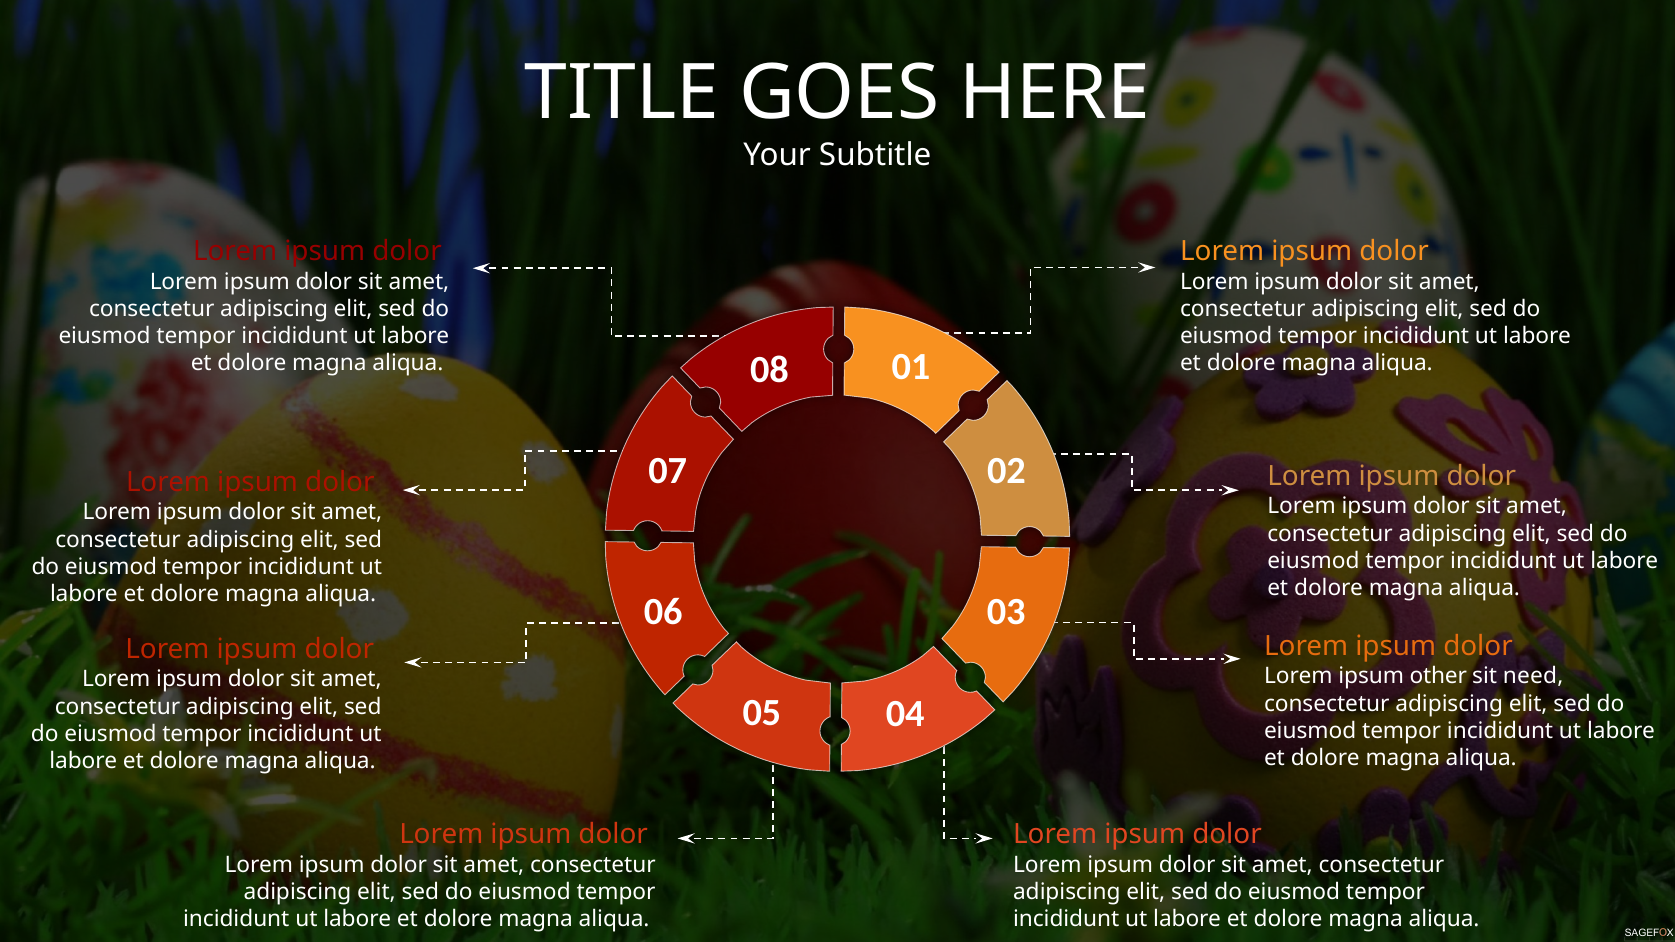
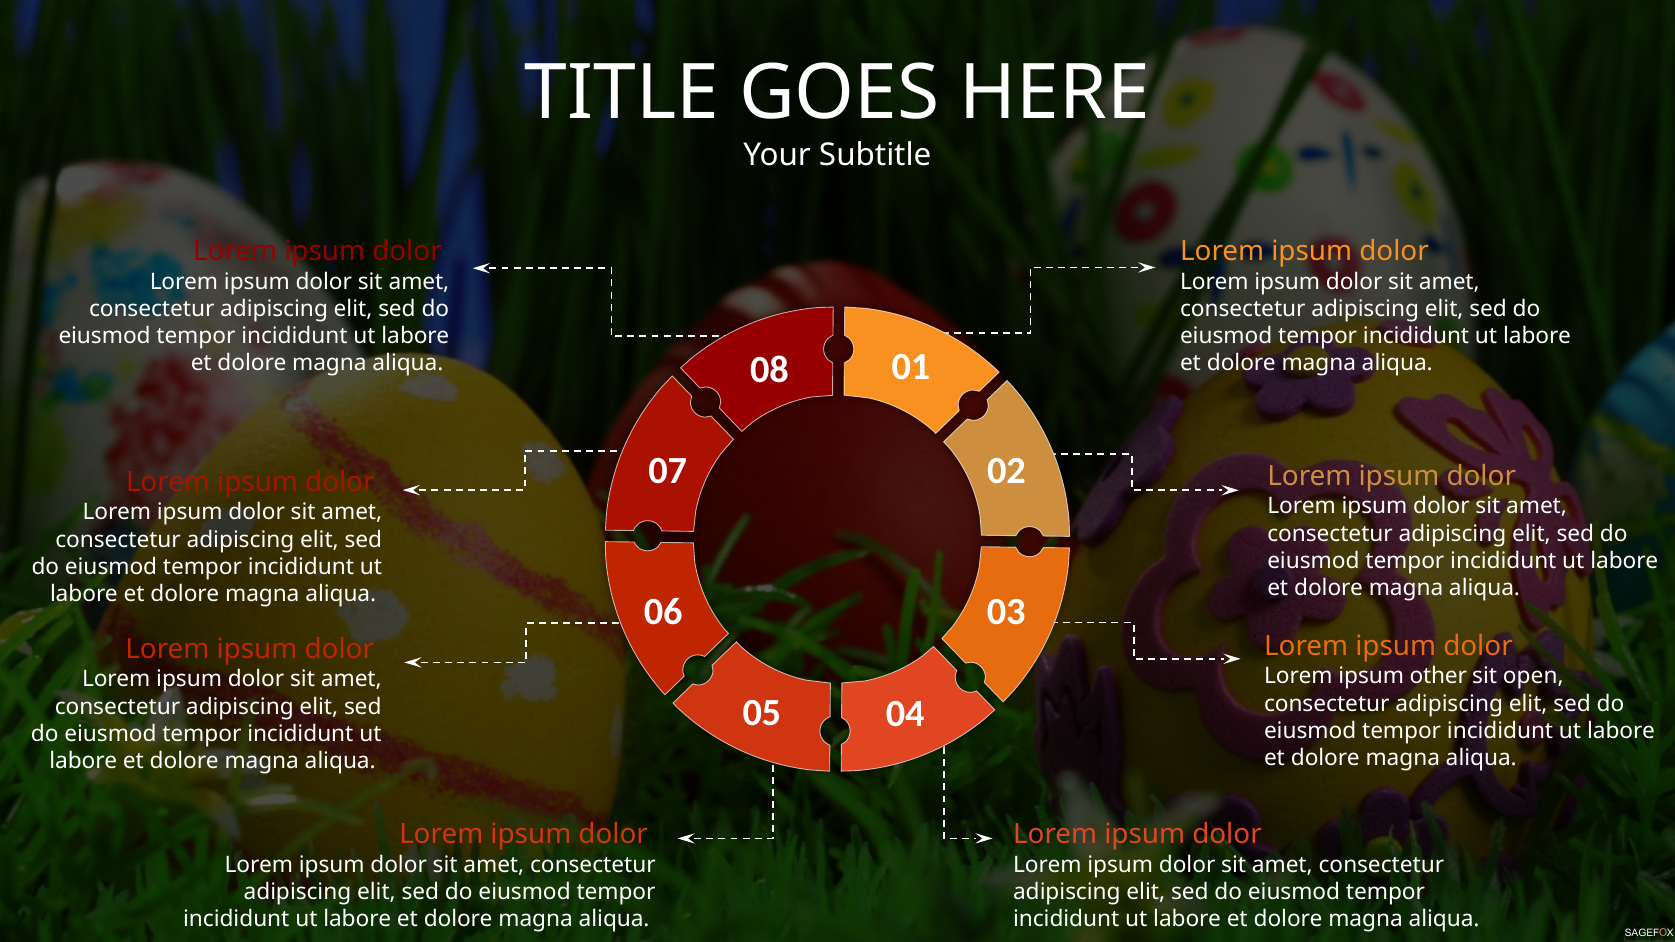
need: need -> open (1533, 677)
